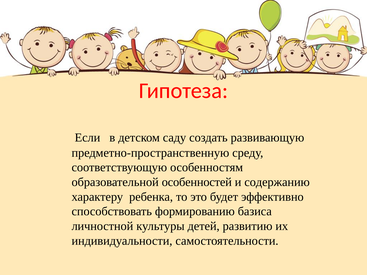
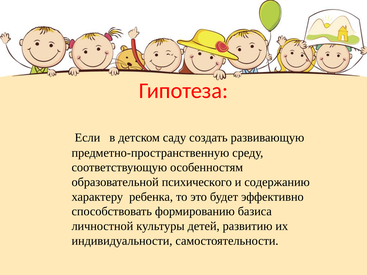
особенностей: особенностей -> психического (197, 182)
